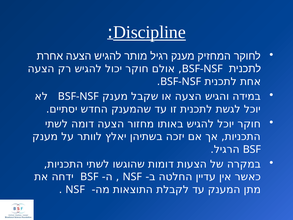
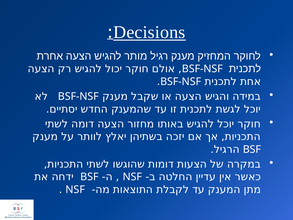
Discipline: Discipline -> Decisions (149, 32)
